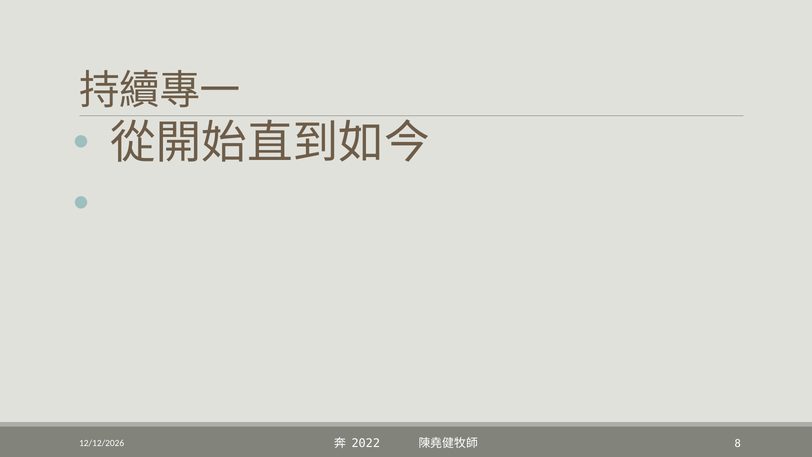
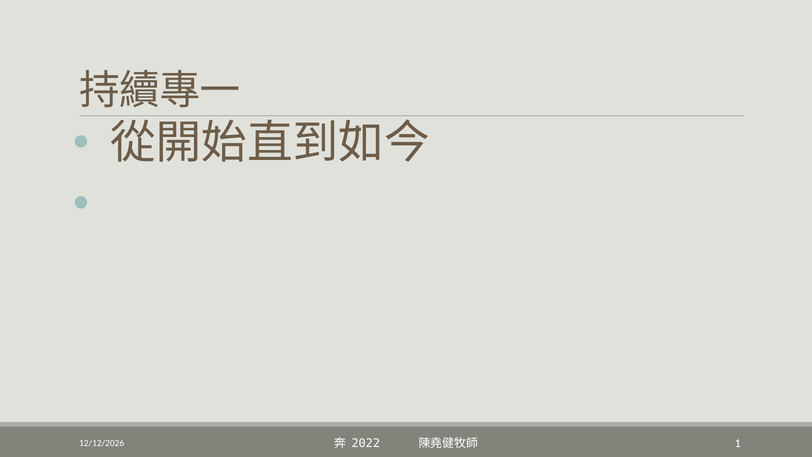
8: 8 -> 1 (738, 443)
